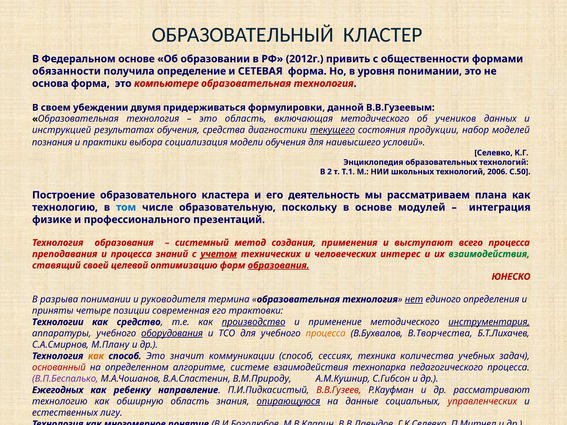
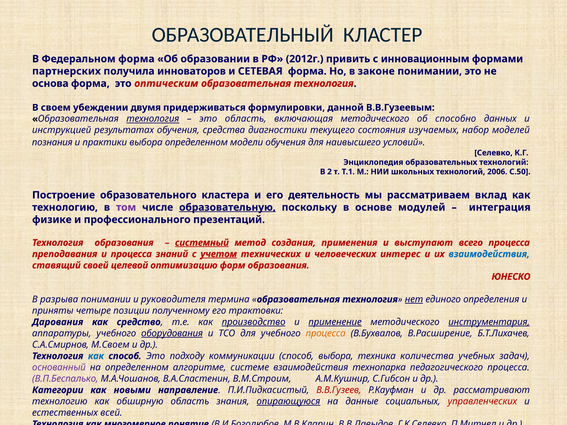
Федеральном основе: основе -> форма (136, 59)
общественности: общественности -> инновационным (425, 59)
обязанности: обязанности -> партнерских (67, 71)
определение: определение -> инноваторов (192, 71)
уровня: уровня -> законе (376, 71)
компьютере: компьютере -> оптическим (166, 84)
технология underline: none -> present (153, 119)
учеников: учеников -> способно (456, 119)
текущего underline: present -> none (333, 130)
продукции: продукции -> изучаемых (434, 130)
выбора социализация: социализация -> определенном (196, 142)
плана: плана -> вклад (491, 195)
том colour: blue -> purple (126, 207)
образовательную underline: none -> present (227, 207)
системный underline: none -> present (202, 243)
взаимодействия colour: green -> blue (489, 254)
образования underline: present -> none (279, 266)
современная: современная -> полученному (181, 311)
Технологии: Технологии -> Дарования (58, 322)
применение underline: none -> present (335, 322)
В.Творчества: В.Творчества -> В.Расширение (440, 334)
М.Плану: М.Плану -> М.Своем (110, 345)
как colour: orange -> blue (96, 356)
значит: значит -> подходу (187, 356)
способ сессиях: сессиях -> выбора (336, 356)
основанный colour: red -> purple (59, 368)
В.М.Природу: В.М.Природу -> В.М.Строим (262, 379)
Ежегодных: Ежегодных -> Категории (58, 390)
ребенку: ребенку -> новыми (132, 390)
лигу: лигу -> всей (111, 413)
